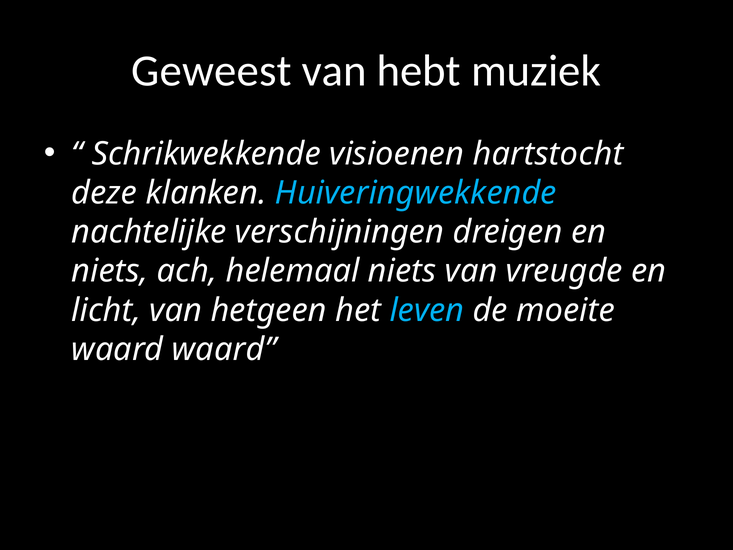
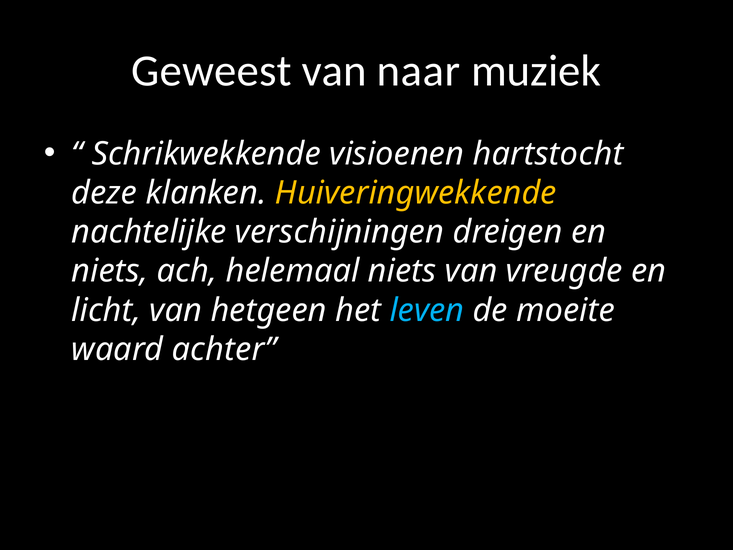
hebt: hebt -> naar (419, 71)
Huiveringwekkende colour: light blue -> yellow (416, 193)
waard waard: waard -> achter (224, 349)
